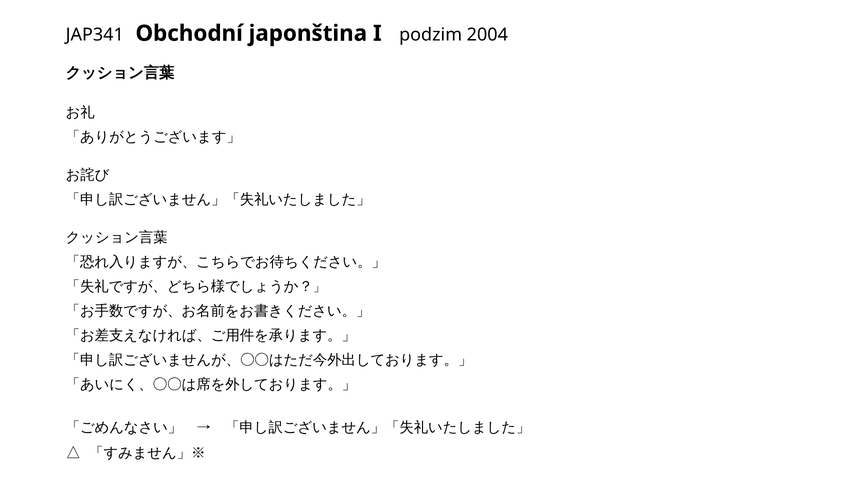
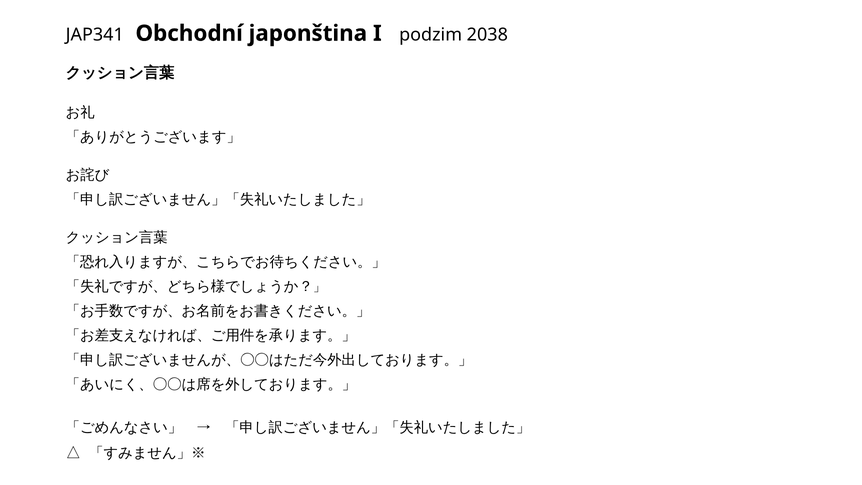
2004: 2004 -> 2038 (487, 35)
